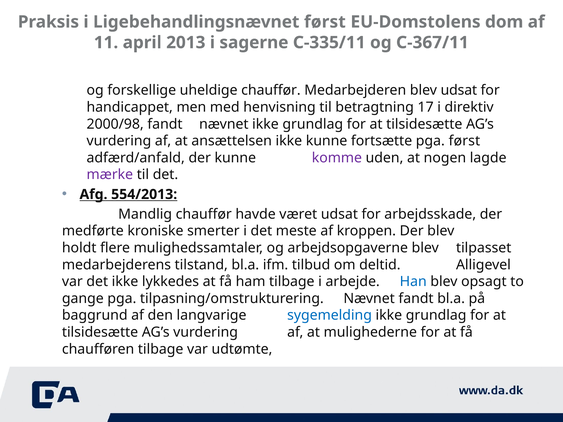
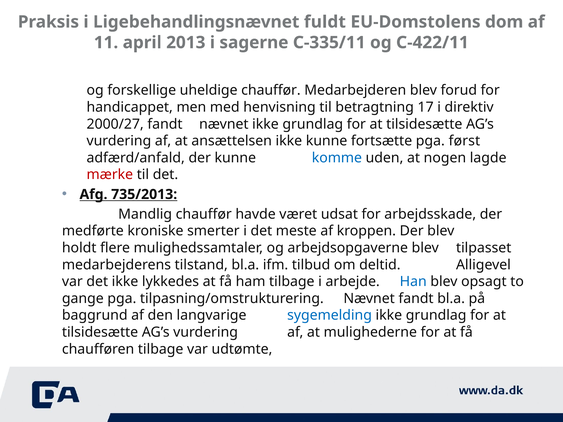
Ligebehandlingsnævnet først: først -> fuldt (325, 22)
C-367/11: C-367/11 -> C-422/11 (432, 43)
blev udsat: udsat -> forud (459, 90)
2000/98: 2000/98 -> 2000/27 (115, 124)
komme colour: purple -> blue (337, 158)
mærke colour: purple -> red (110, 175)
554/2013: 554/2013 -> 735/2013 (144, 194)
